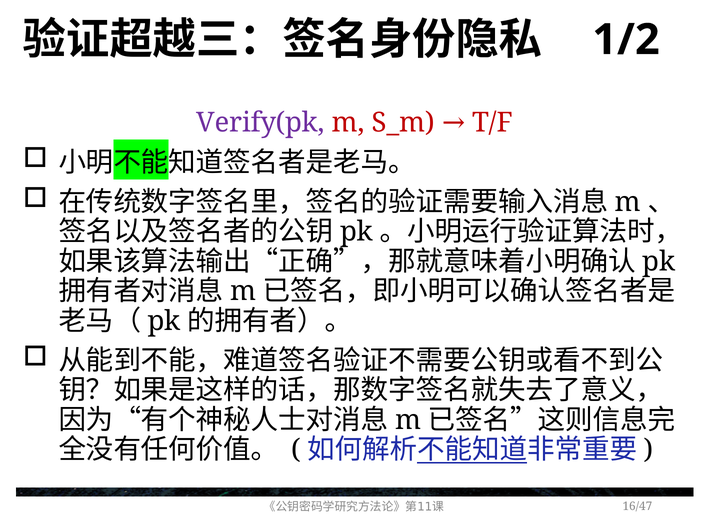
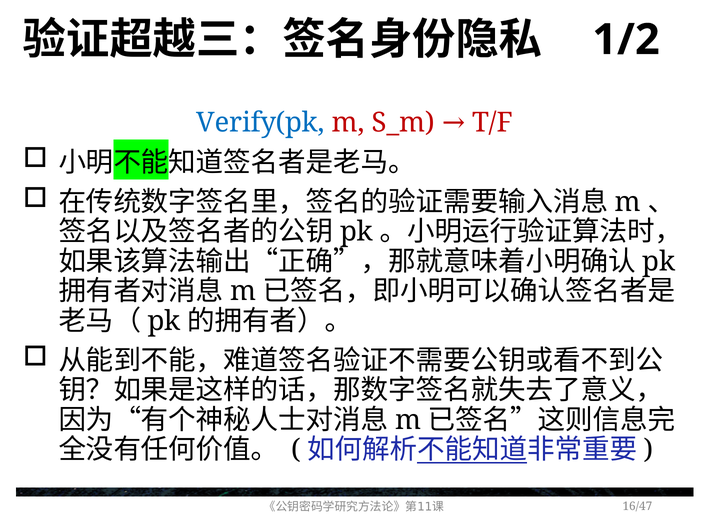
Verify(pk colour: purple -> blue (261, 123)
